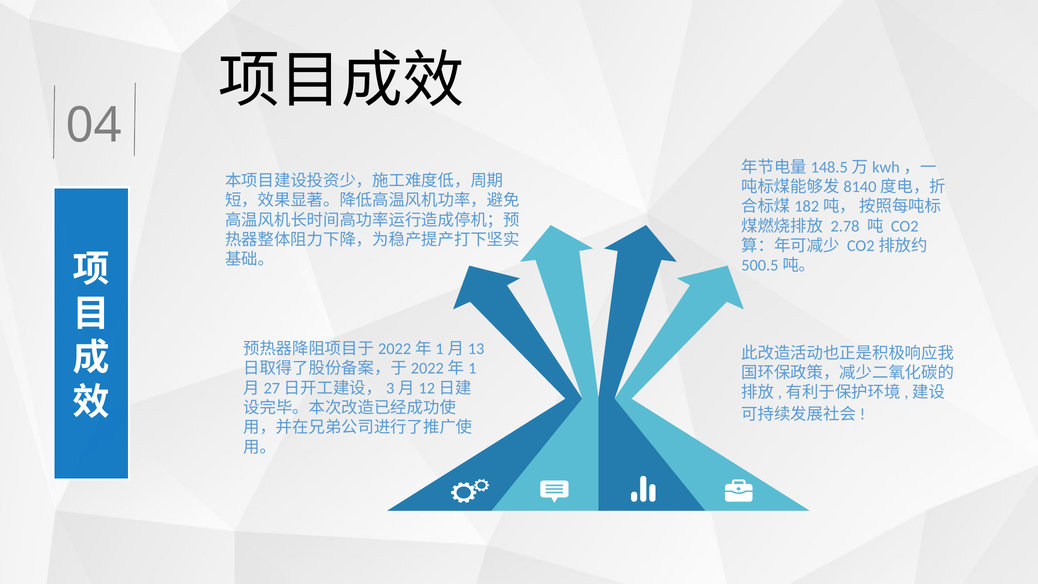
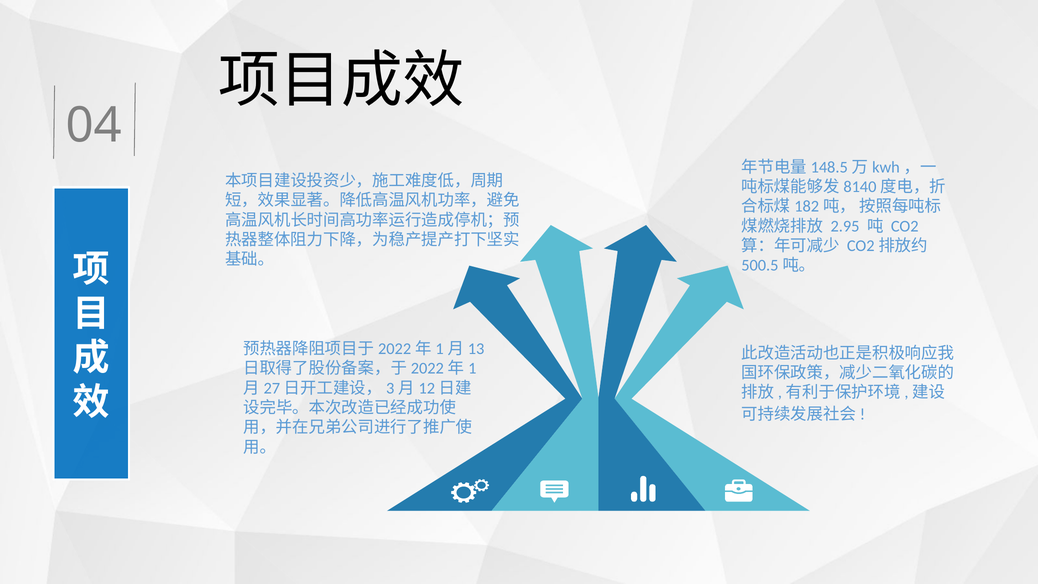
2.78: 2.78 -> 2.95 (845, 226)
